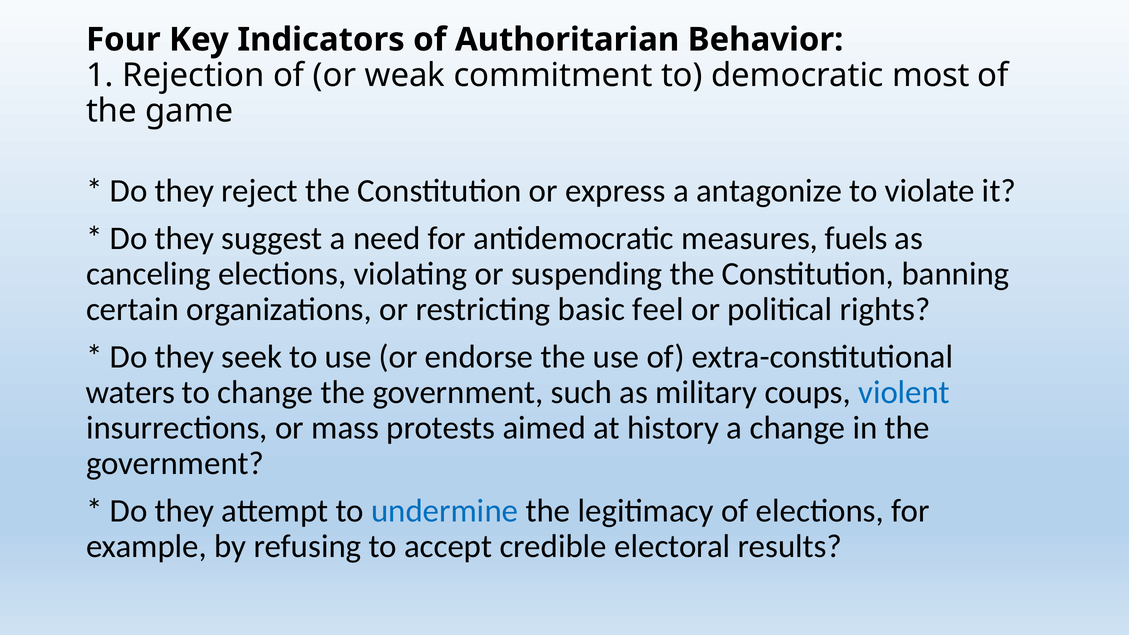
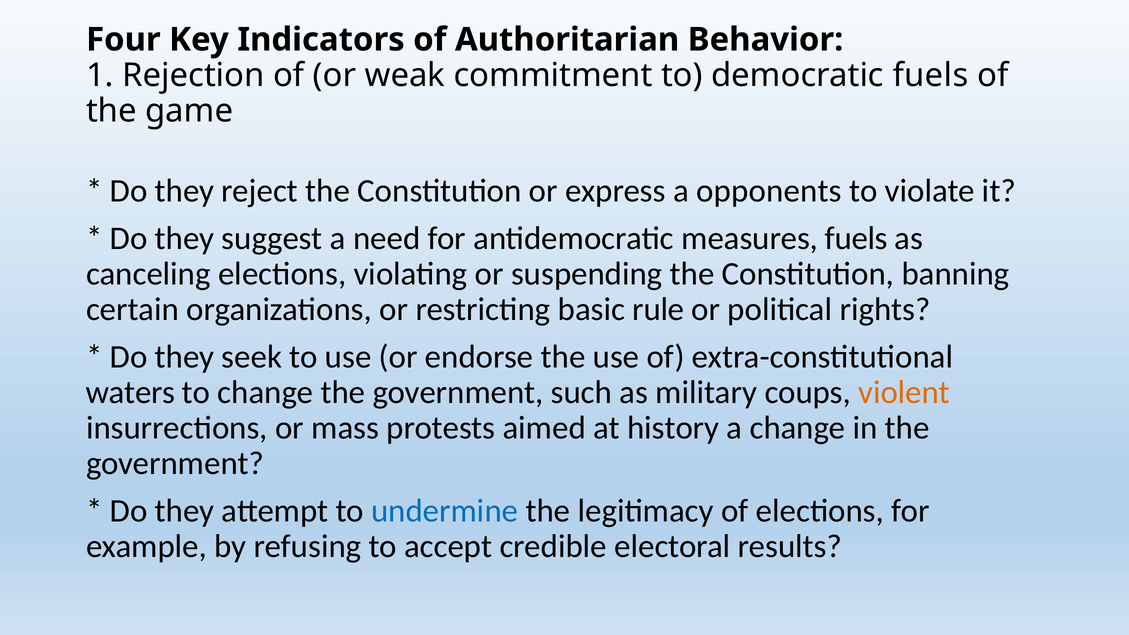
democratic most: most -> fuels (930, 75)
antagonize: antagonize -> opponents (769, 191)
feel: feel -> rule (658, 309)
violent colour: blue -> orange (904, 392)
